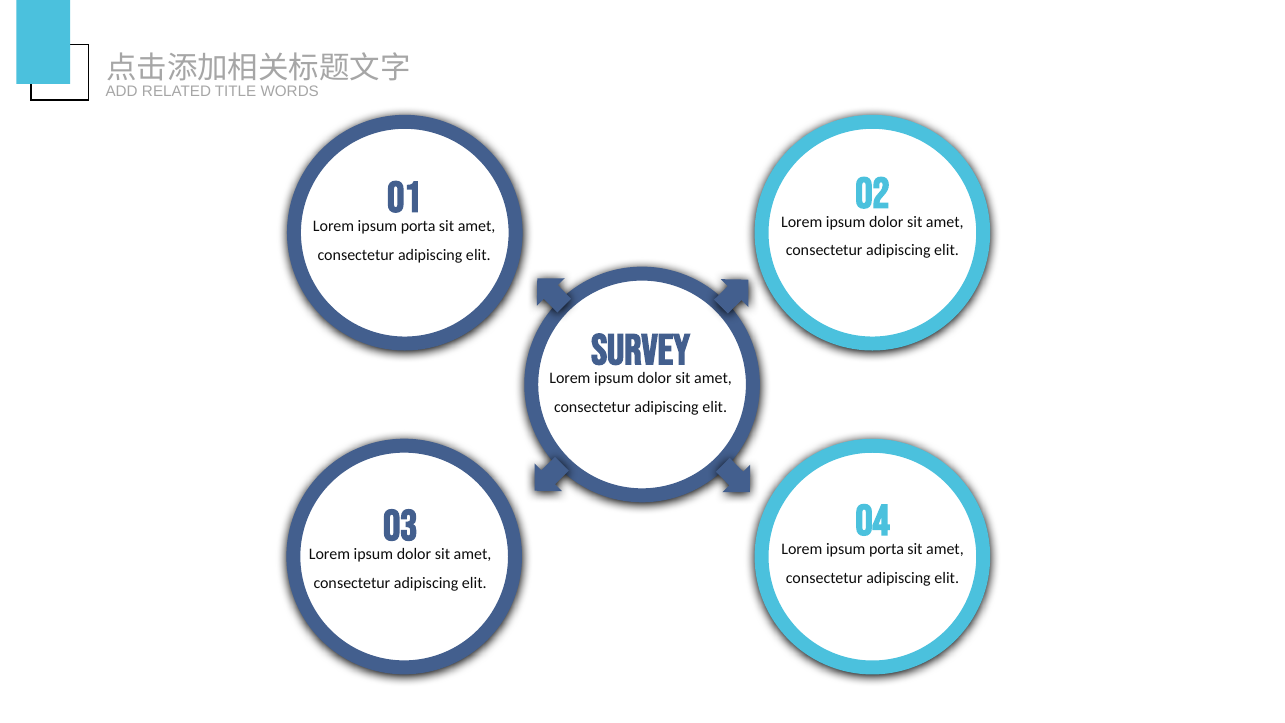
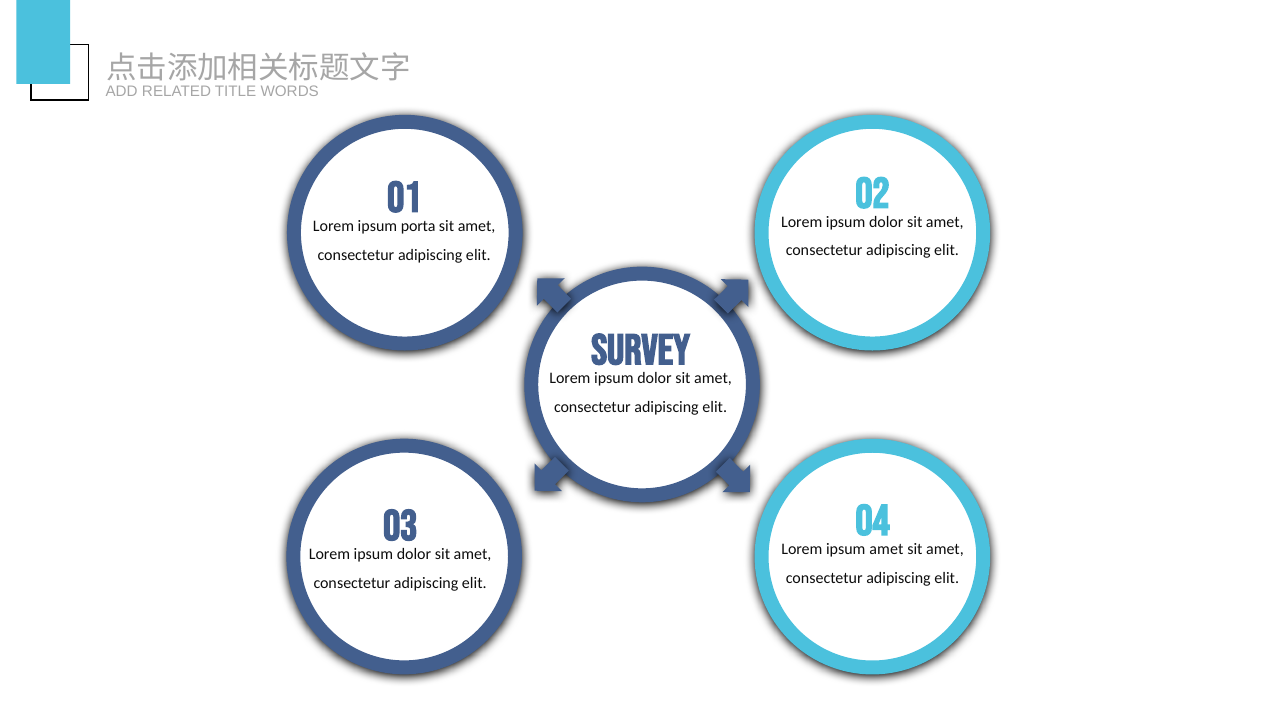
03 Lorem ipsum porta: porta -> amet (886, 549)
